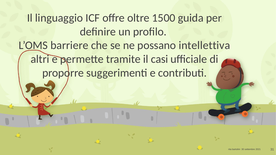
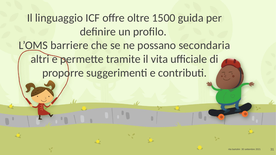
intellettiva: intellettiva -> secondaria (204, 45)
casi: casi -> vita (159, 59)
